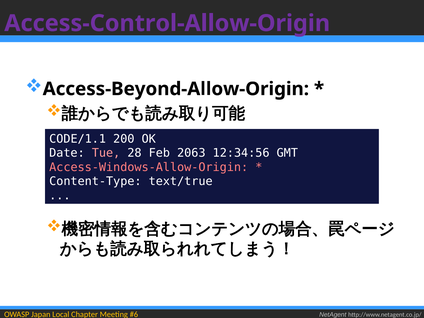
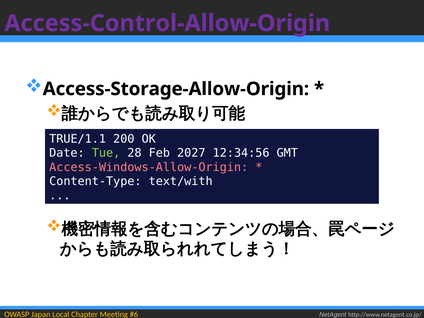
Access-Beyond-Allow-Origin: Access-Beyond-Allow-Origin -> Access-Storage-Allow-Origin (176, 89)
CODE/1.1: CODE/1.1 -> TRUE/1.1 (78, 139)
Tue colour: pink -> light green (106, 153)
2063: 2063 -> 2027 (191, 153)
text/true: text/true -> text/with (181, 181)
